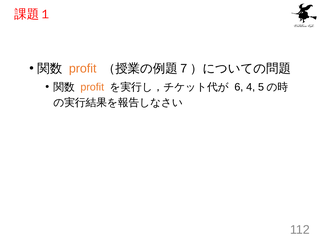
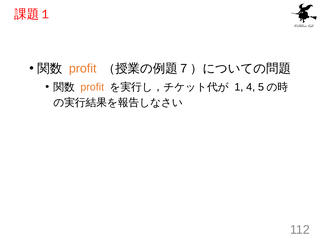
6: 6 -> 1 (239, 87)
